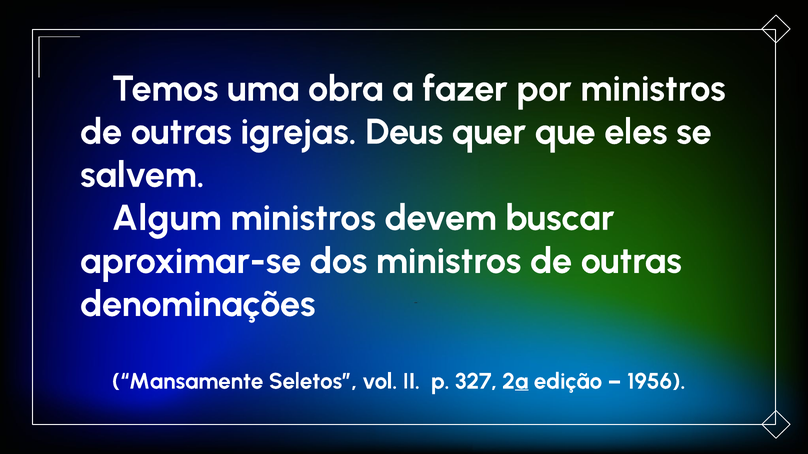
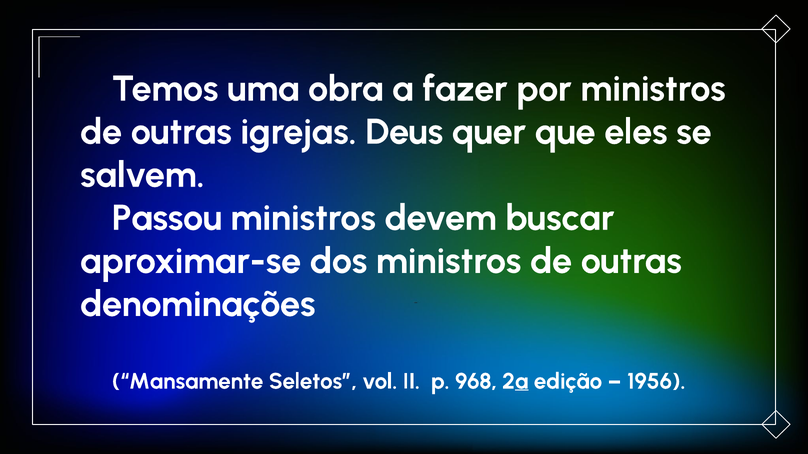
Algum: Algum -> Passou (167, 218)
327: 327 -> 968 (476, 382)
